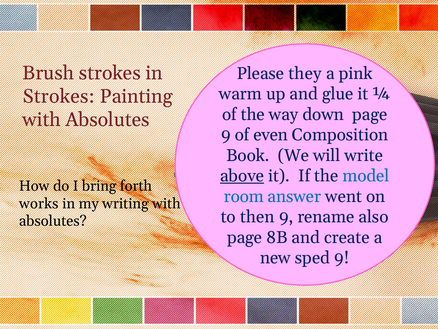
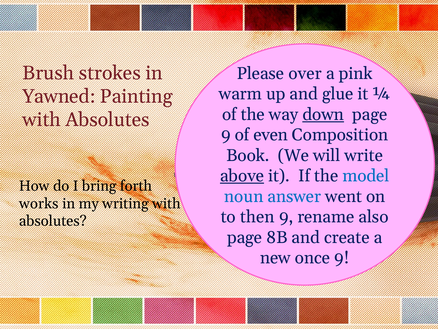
they: they -> over (305, 73)
Strokes: Strokes -> Yawned (59, 96)
down underline: none -> present (323, 114)
room: room -> noun (244, 196)
sped: sped -> once (312, 257)
